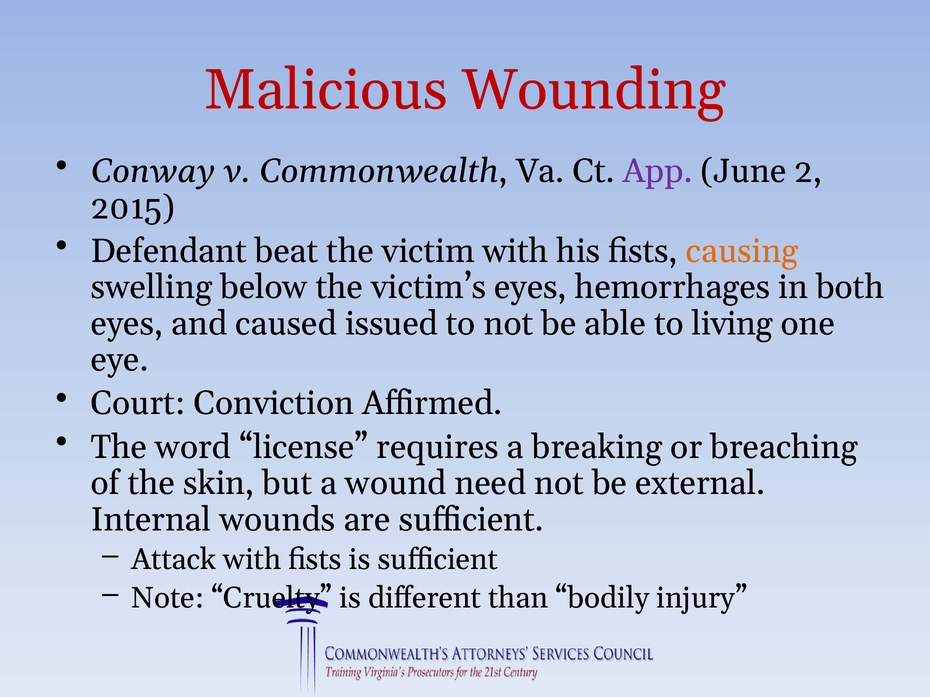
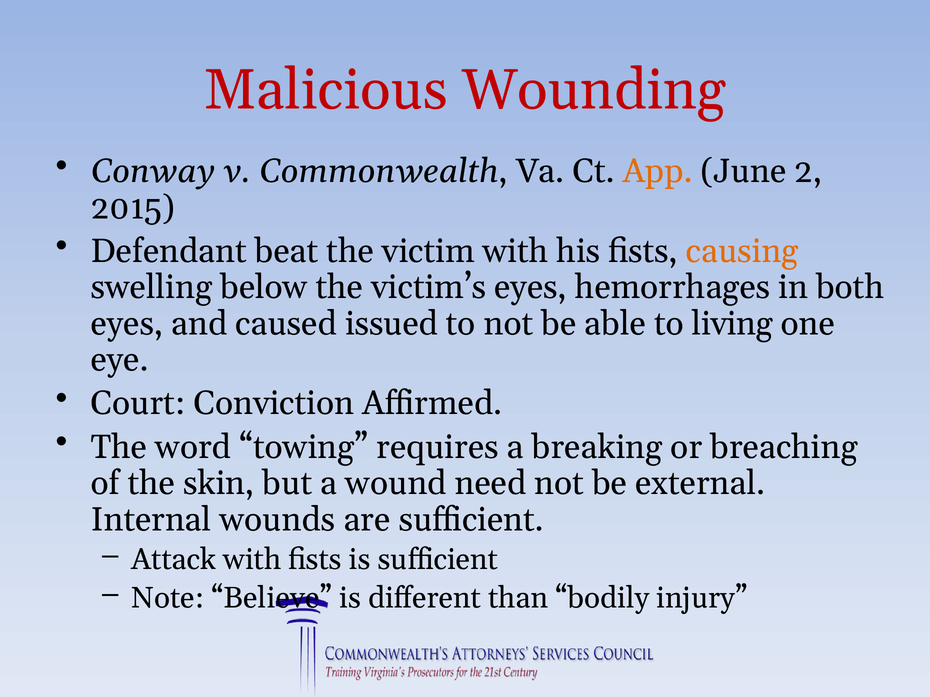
App colour: purple -> orange (658, 171)
license: license -> towing (304, 447)
Cruelty: Cruelty -> Believe (272, 599)
